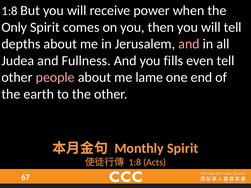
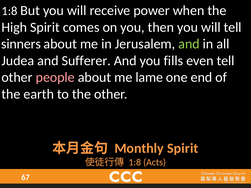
Only: Only -> High (14, 27)
depths: depths -> sinners (21, 44)
and colour: pink -> light green (189, 44)
Fullness: Fullness -> Sufferer (86, 61)
